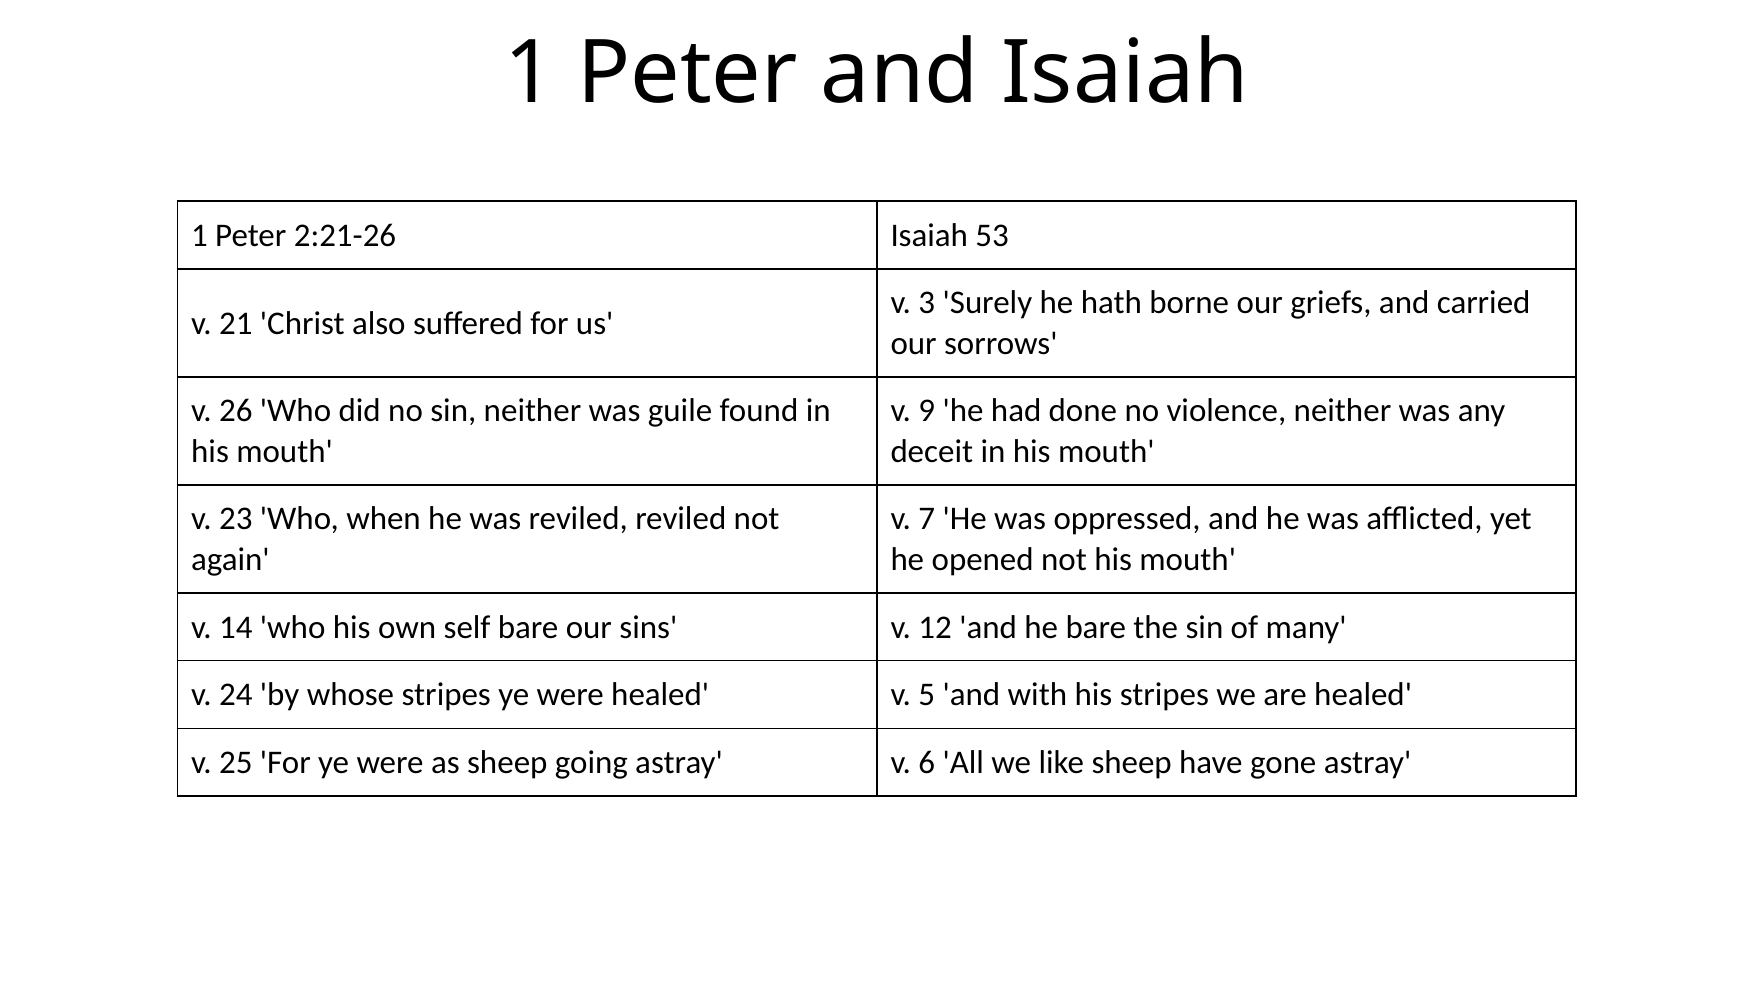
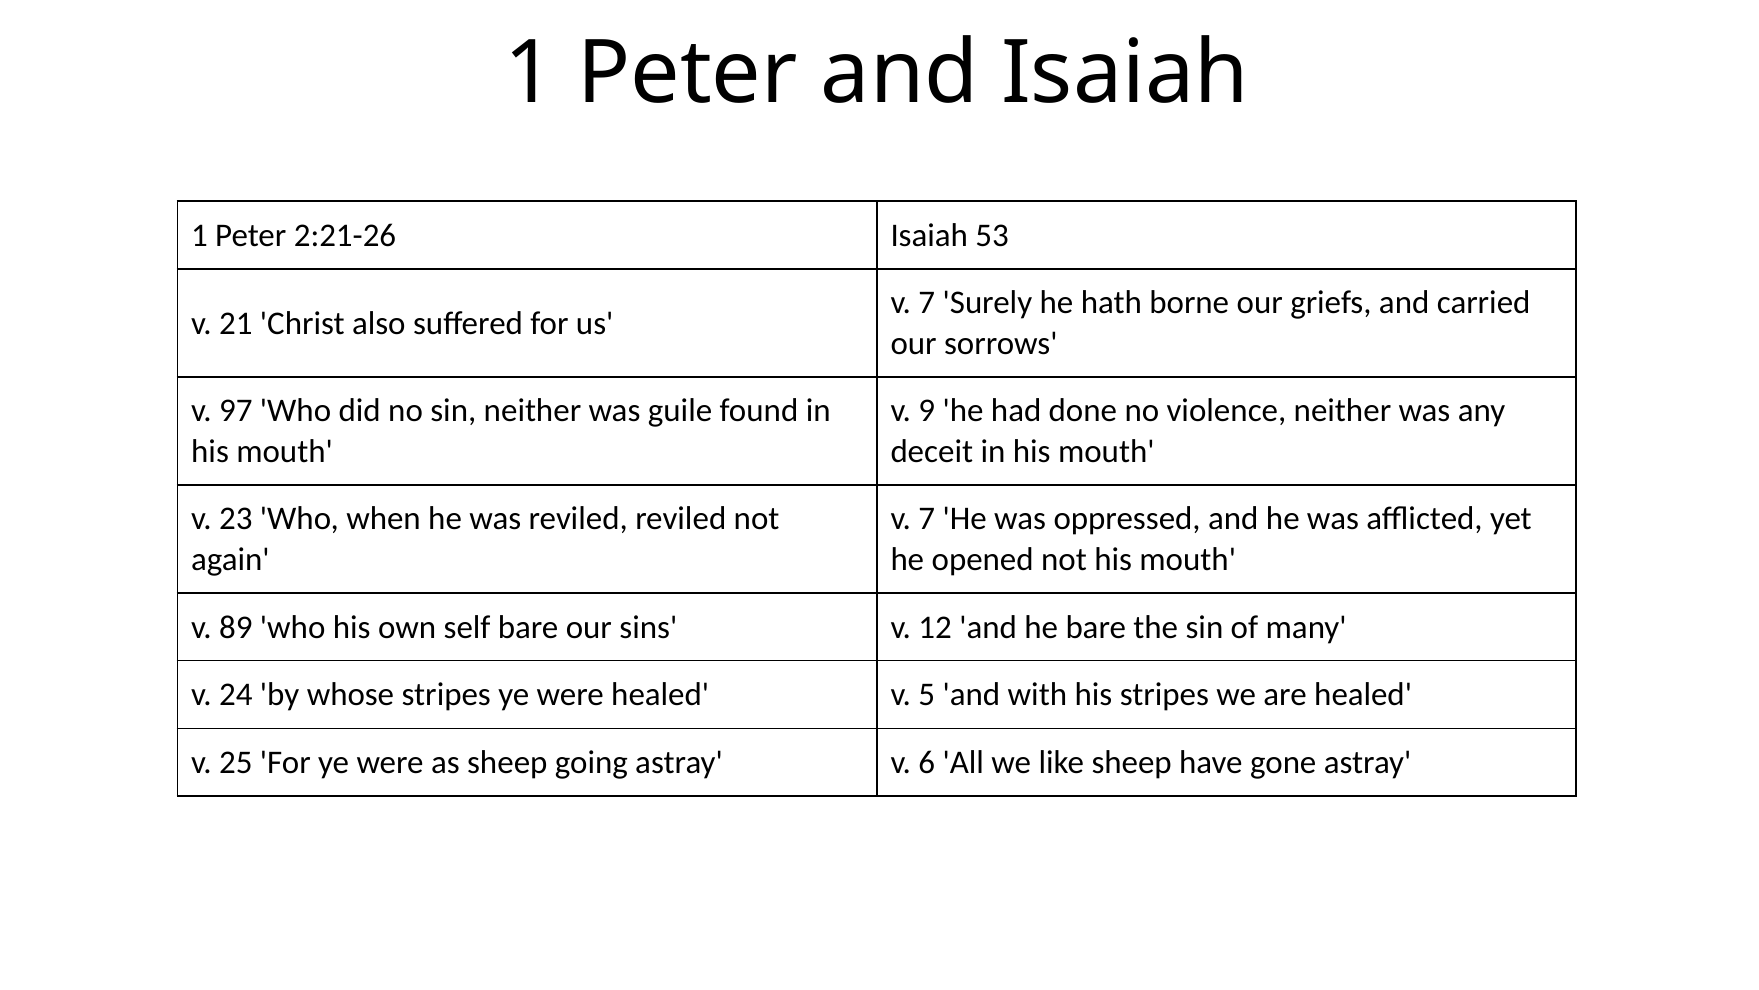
3: 3 -> 7 (927, 303)
26: 26 -> 97 (236, 411)
14: 14 -> 89 (236, 627)
